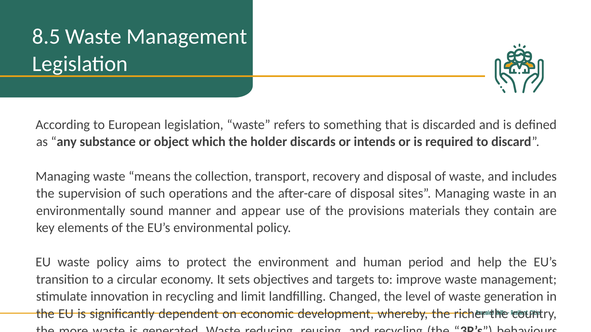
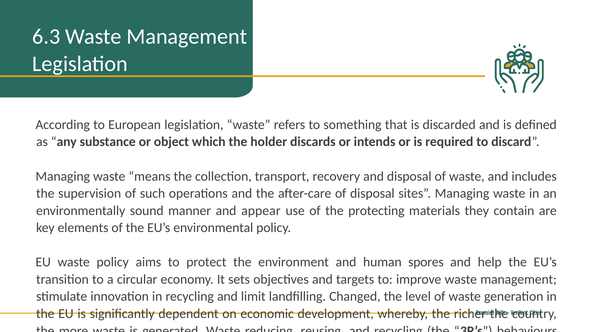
8.5: 8.5 -> 6.3 (46, 37)
provisions: provisions -> protecting (376, 211)
period: period -> spores (426, 262)
